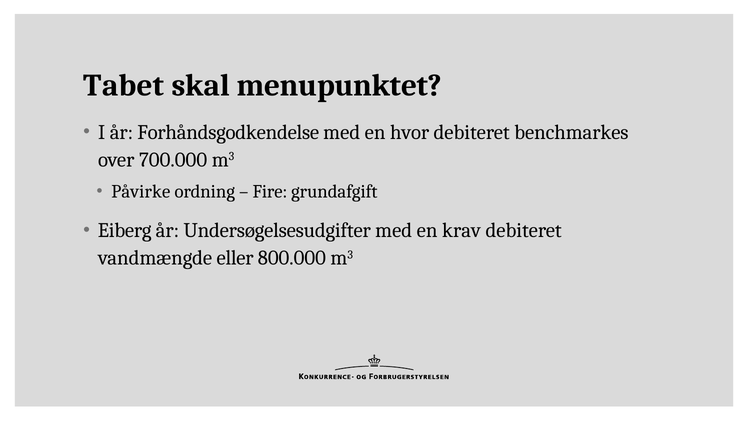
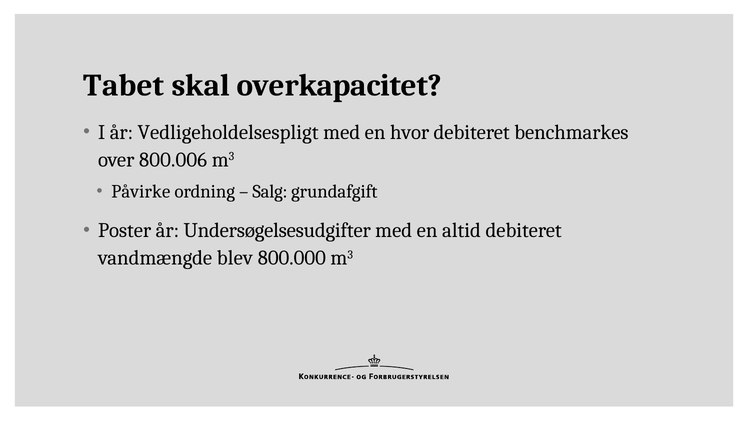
menupunktet: menupunktet -> overkapacitet (339, 86)
Forhåndsgodkendelse: Forhåndsgodkendelse -> Vedligeholdelsespligt (228, 132)
700.000: 700.000 -> 800.006 (173, 160)
Fire: Fire -> Salg (270, 192)
Eiberg: Eiberg -> Poster (125, 230)
krav: krav -> altid (461, 230)
eller: eller -> blev (235, 258)
